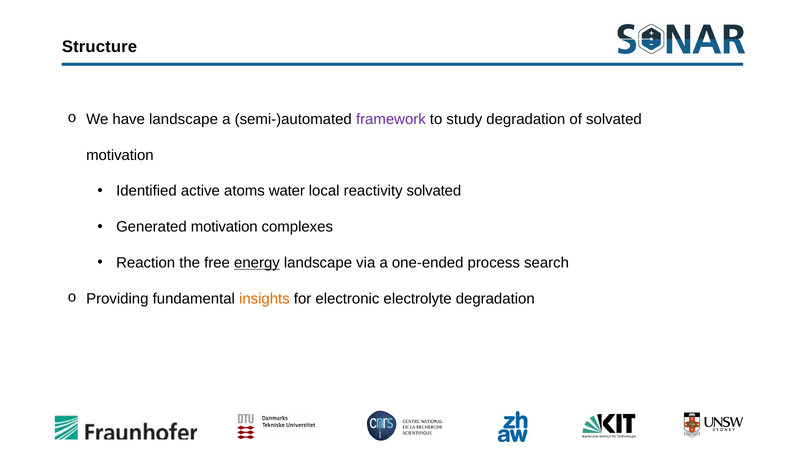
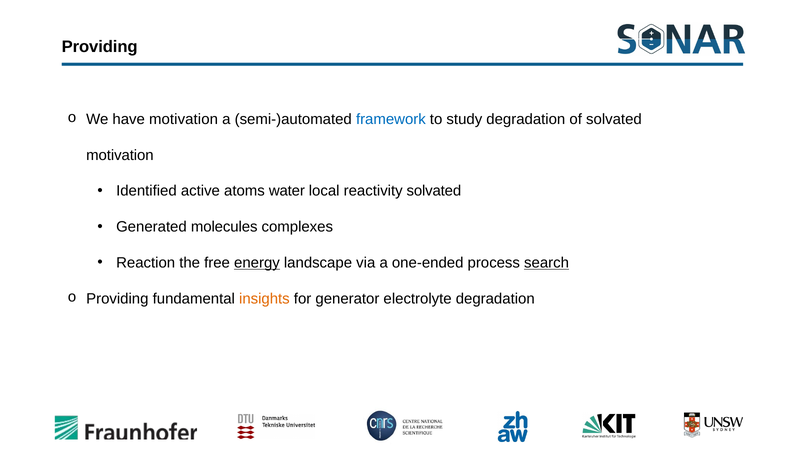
Structure: Structure -> Providing (100, 47)
have landscape: landscape -> motivation (184, 119)
framework colour: purple -> blue (391, 119)
Generated motivation: motivation -> molecules (224, 227)
search underline: none -> present (547, 263)
electronic: electronic -> generator (347, 299)
